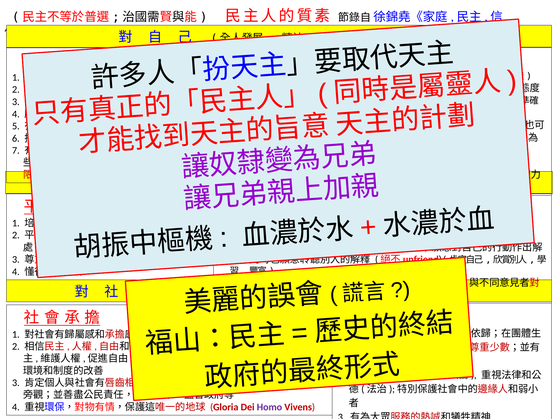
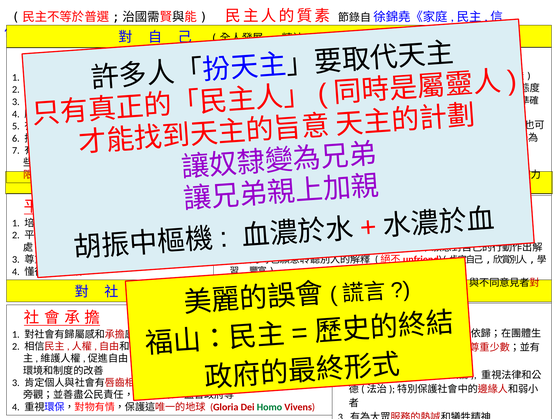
Homo colour: purple -> green (269, 407)
